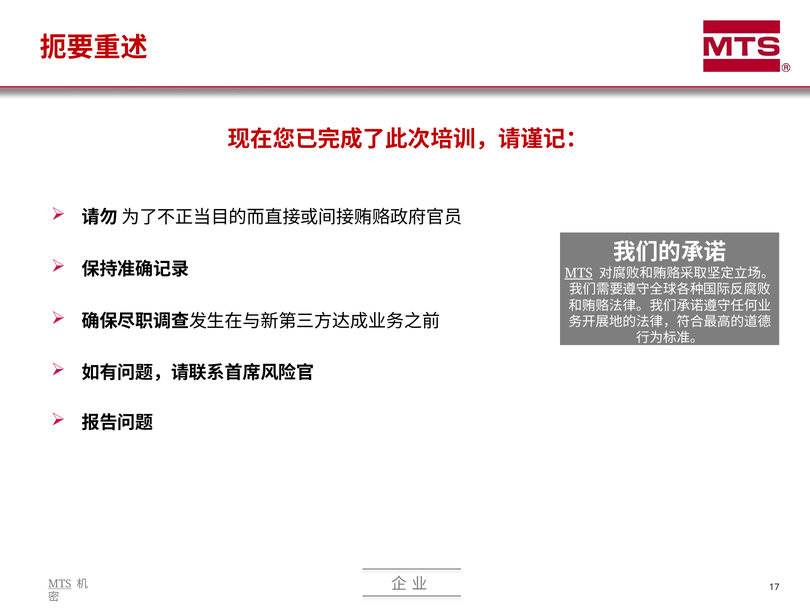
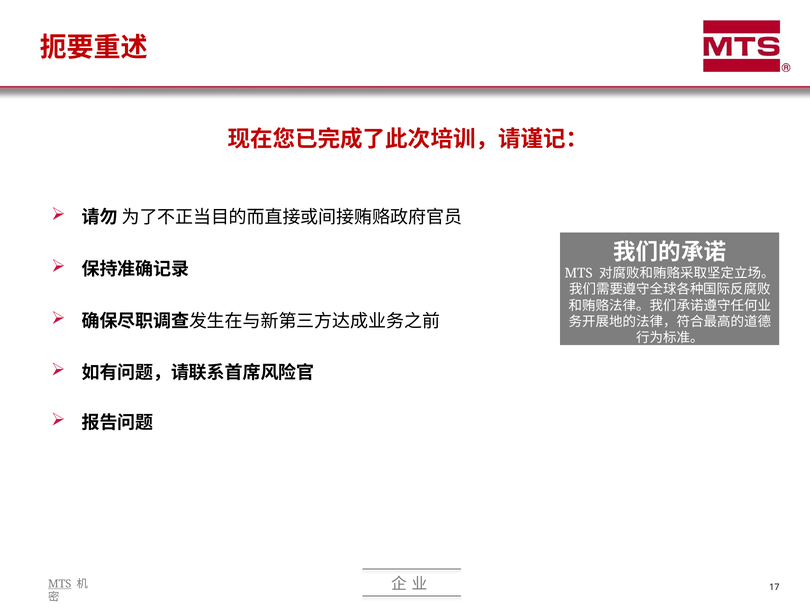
MTS underline: present -> none (579, 273)
